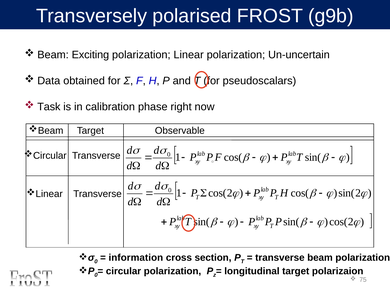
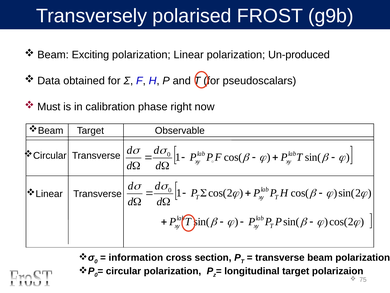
Un-uncertain: Un-uncertain -> Un-produced (299, 55)
Task: Task -> Must (49, 107)
